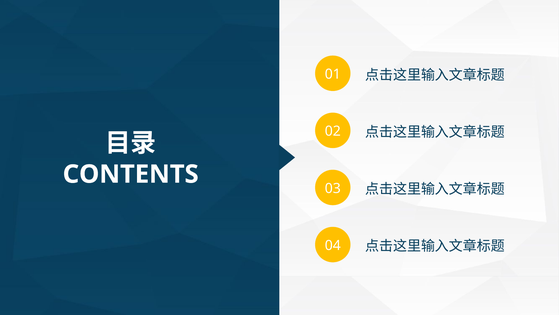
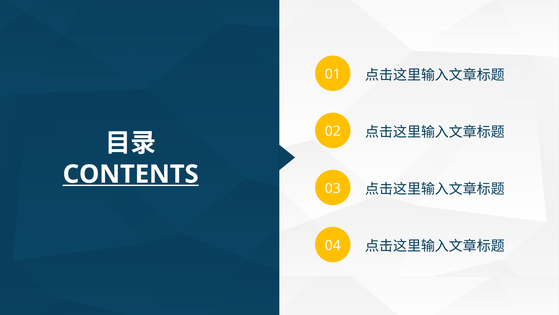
CONTENTS underline: none -> present (131, 174)
